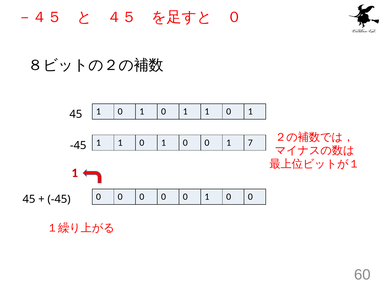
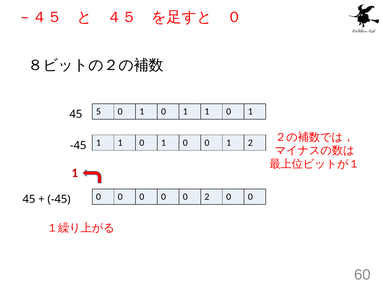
45 1: 1 -> 5 (98, 112)
1 7: 7 -> 2 (250, 143)
0 0 0 1: 1 -> 2 (207, 197)
